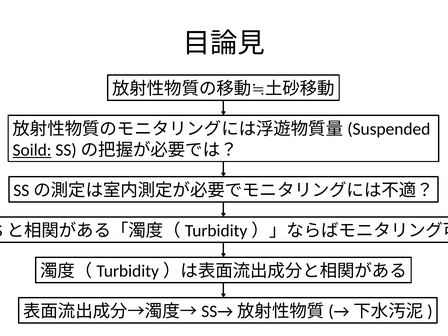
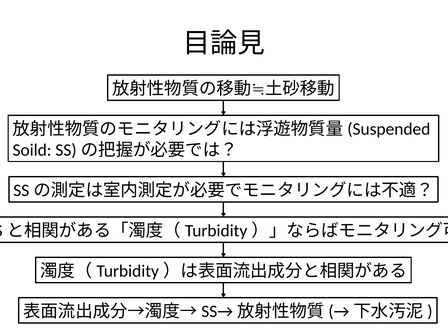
Soild underline: present -> none (32, 150)
